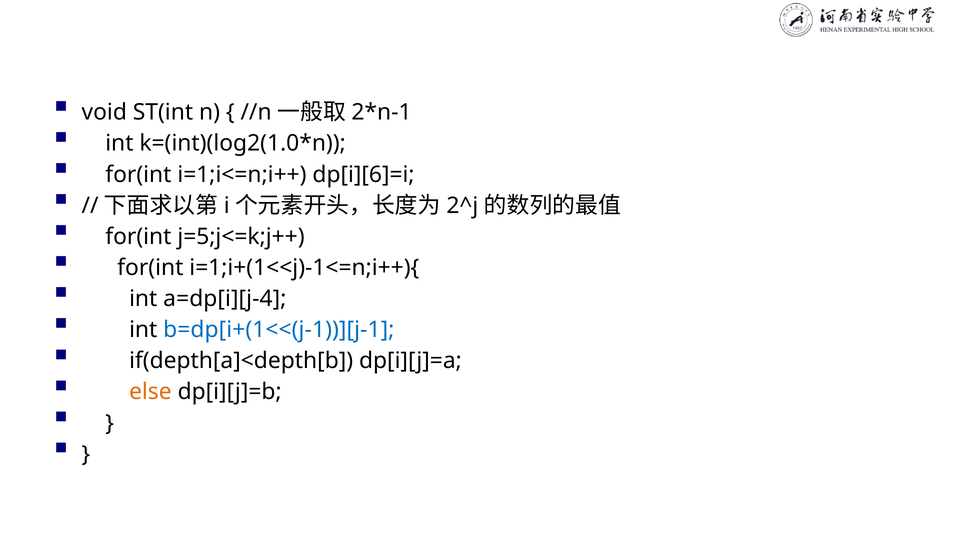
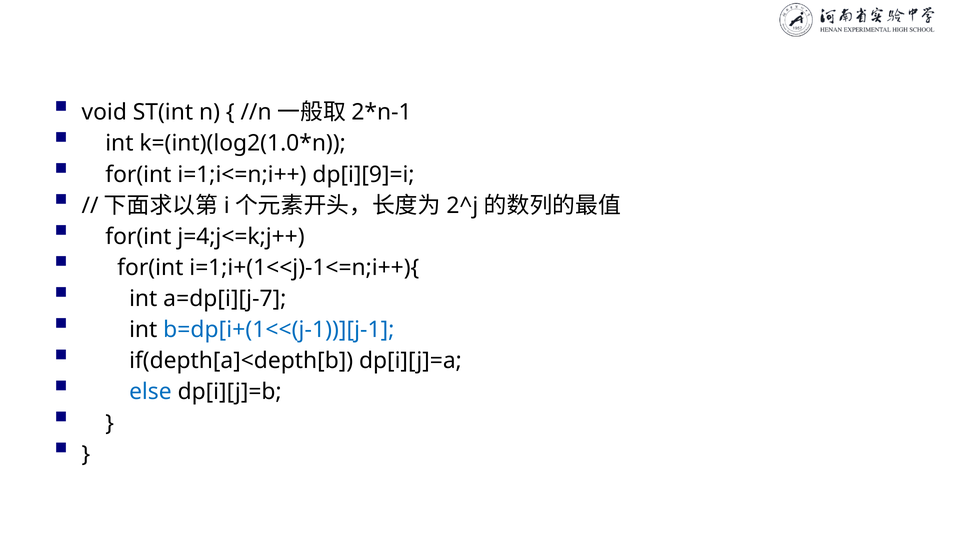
dp[i][6]=i: dp[i][6]=i -> dp[i][9]=i (364, 175)
j=5;j<=k;j++: j=5;j<=k;j++ -> j=4;j<=k;j++ (241, 237)
a=dp[i][j-4: a=dp[i][j-4 -> a=dp[i][j-7 (225, 299)
else colour: orange -> blue (150, 392)
